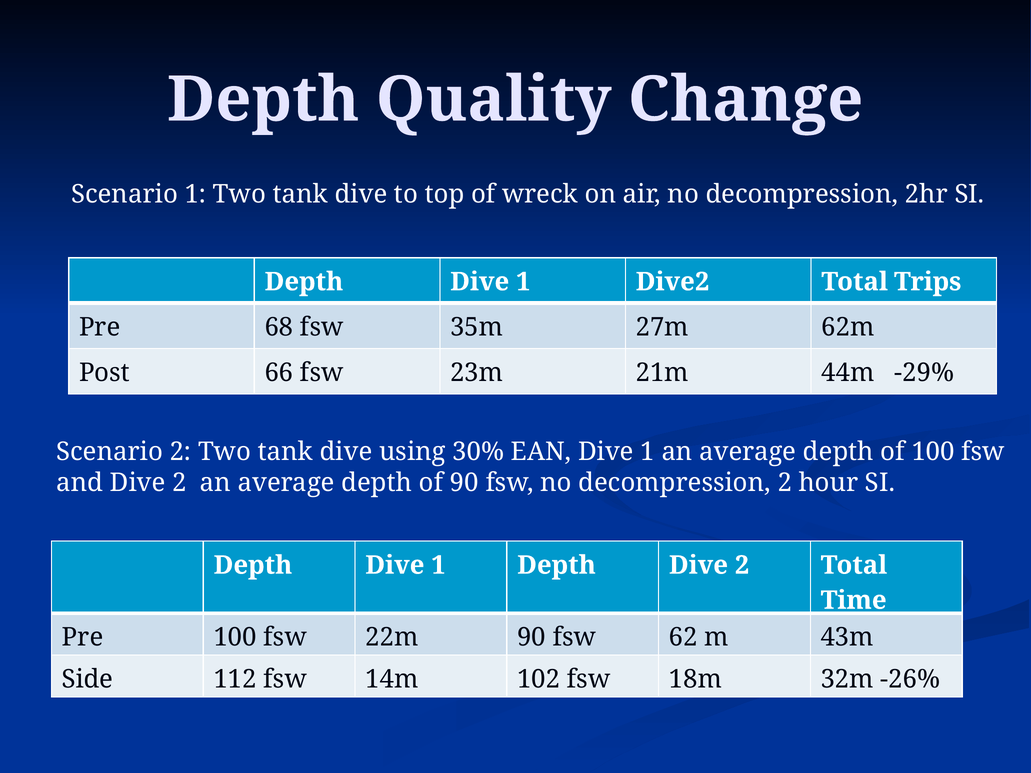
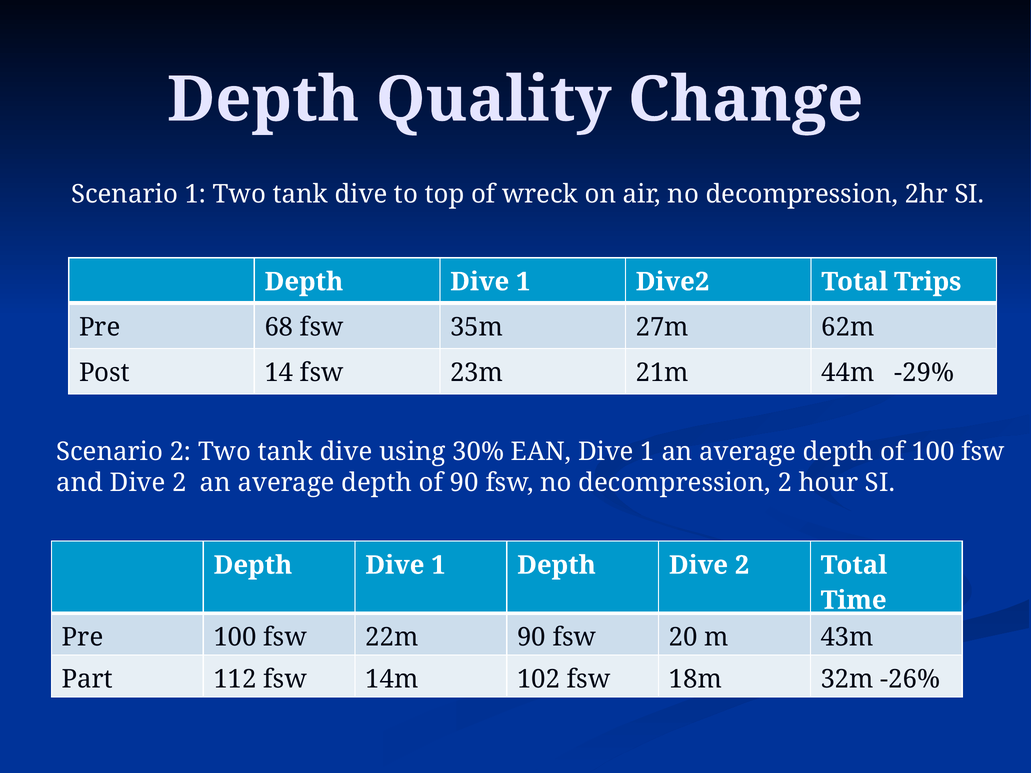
66: 66 -> 14 (279, 373)
62: 62 -> 20 (683, 638)
Side: Side -> Part (87, 679)
